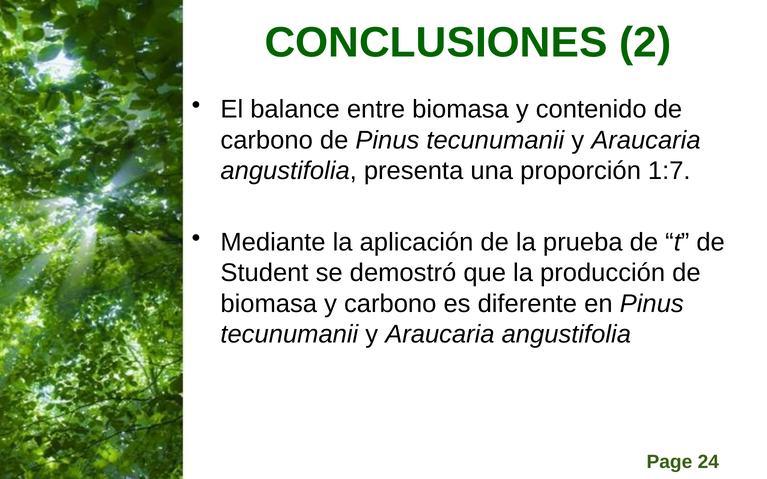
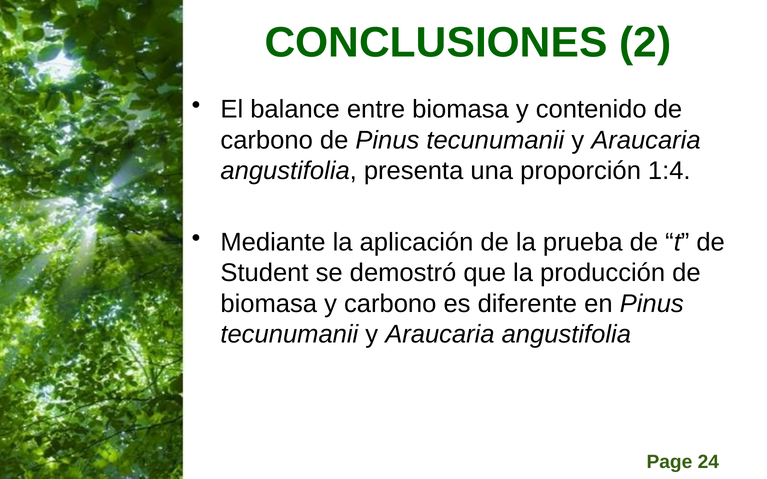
1:7: 1:7 -> 1:4 (669, 171)
